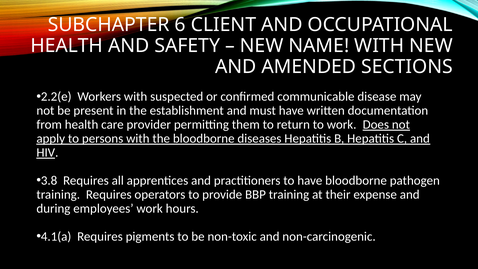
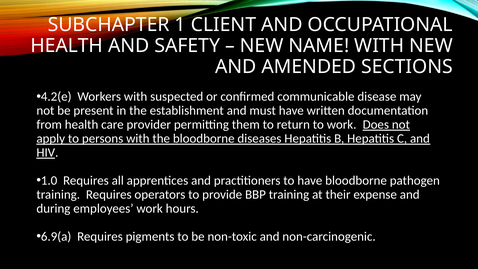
6: 6 -> 1 (180, 25)
2.2(e: 2.2(e -> 4.2(e (56, 97)
3.8: 3.8 -> 1.0 (49, 180)
4.1(a: 4.1(a -> 6.9(a (56, 236)
